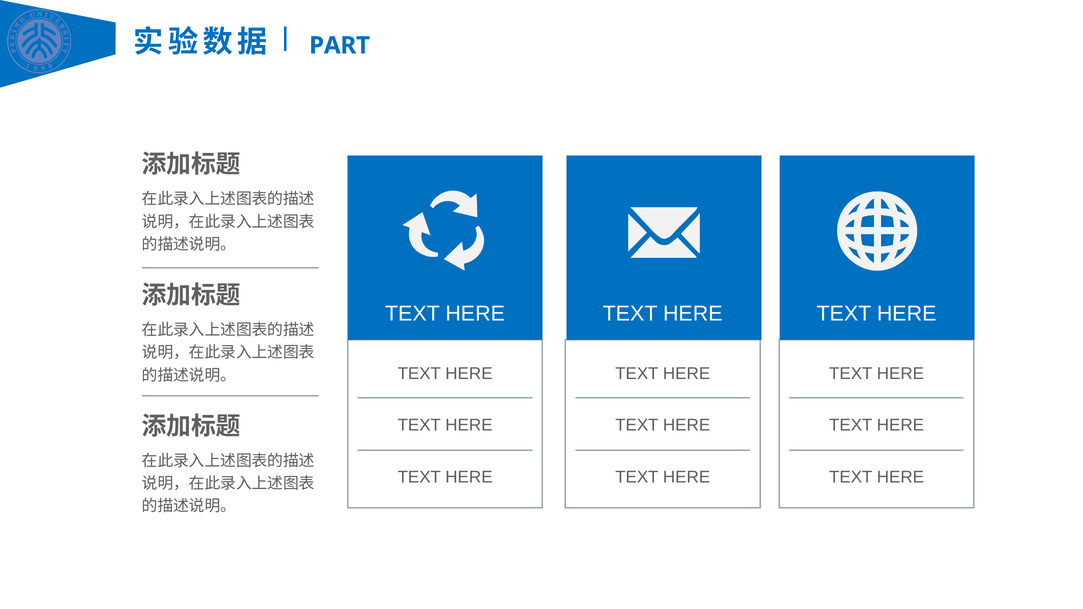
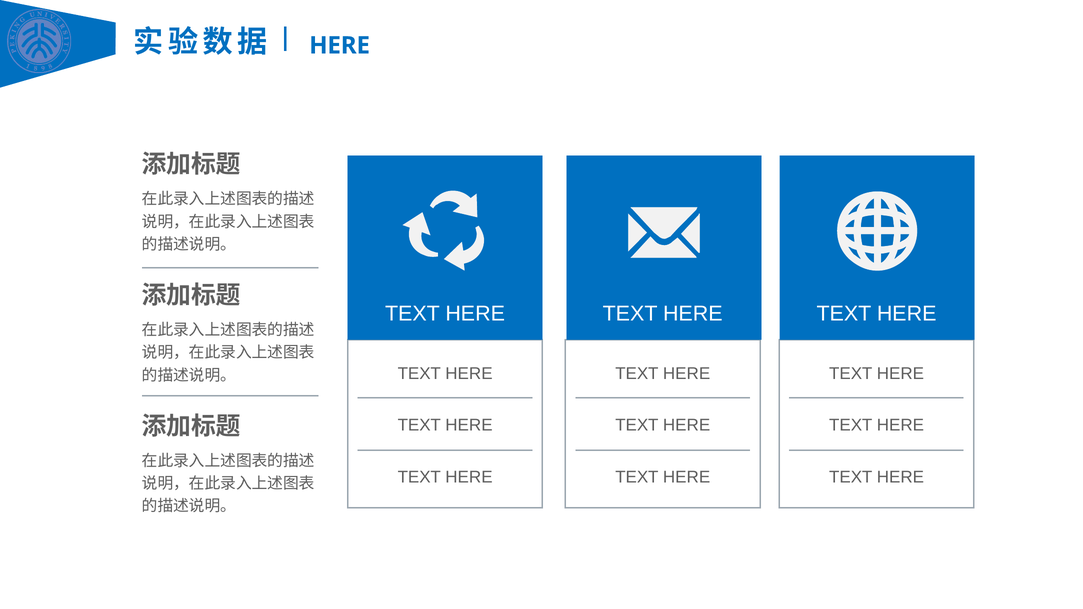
PART: PART -> HERE (340, 45)
